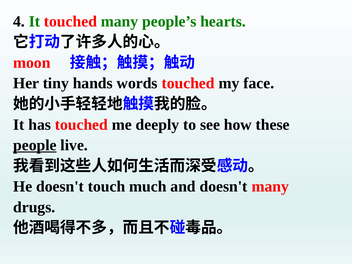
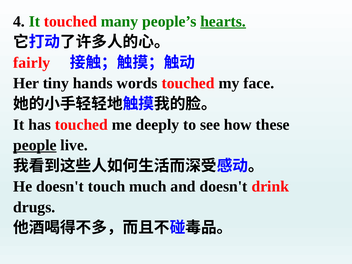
hearts underline: none -> present (223, 21)
moon: moon -> fairly (32, 63)
doesn't many: many -> drink (270, 187)
